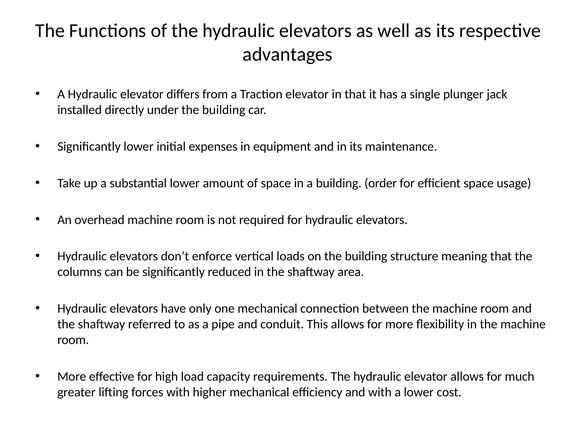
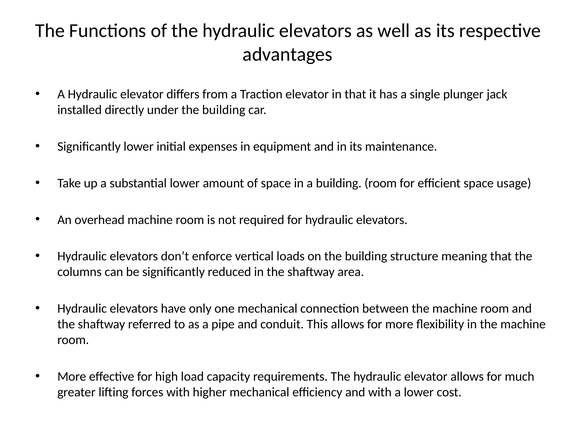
building order: order -> room (381, 183)
